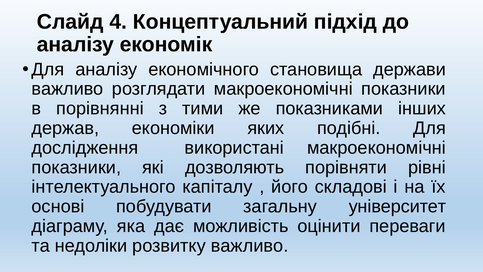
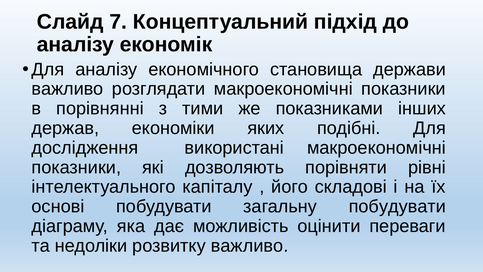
4: 4 -> 7 (118, 22)
загальну університет: університет -> побудувати (397, 206)
